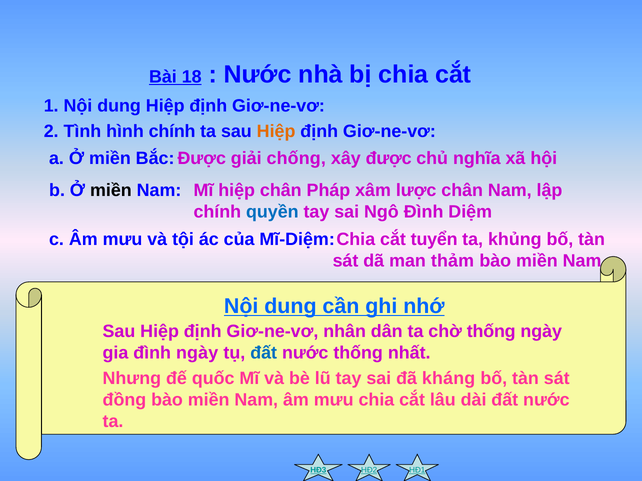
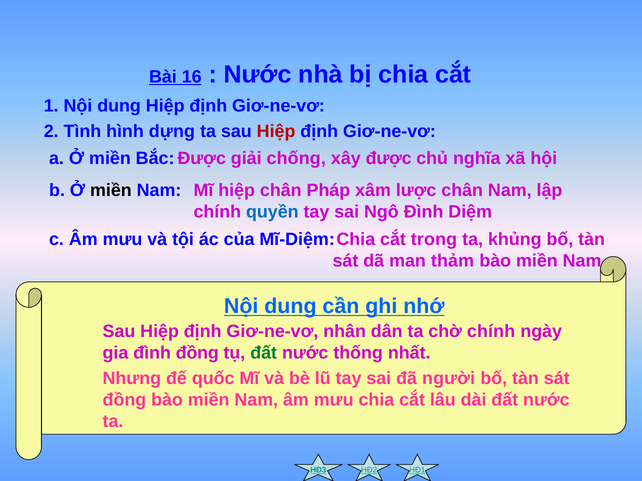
18: 18 -> 16 (192, 77)
hình chính: chính -> dựng (172, 132)
Hiệp colour: orange -> red (276, 132)
tuyển: tuyển -> trong (434, 240)
chờ thống: thống -> chính (491, 332)
đình ngày: ngày -> đồng (197, 353)
đất colour: blue -> green (264, 353)
kháng: kháng -> người (449, 379)
